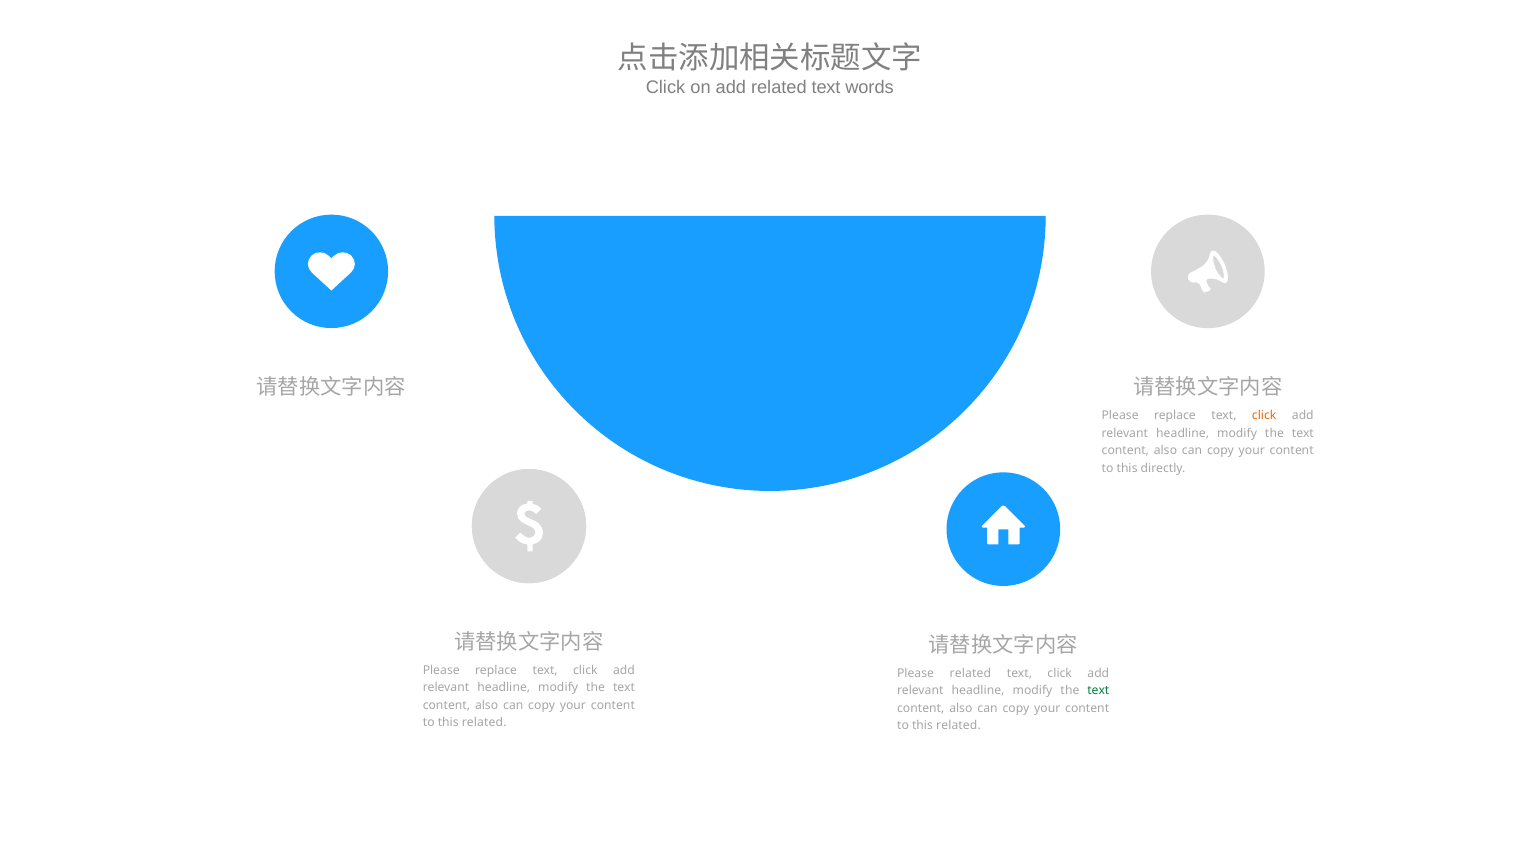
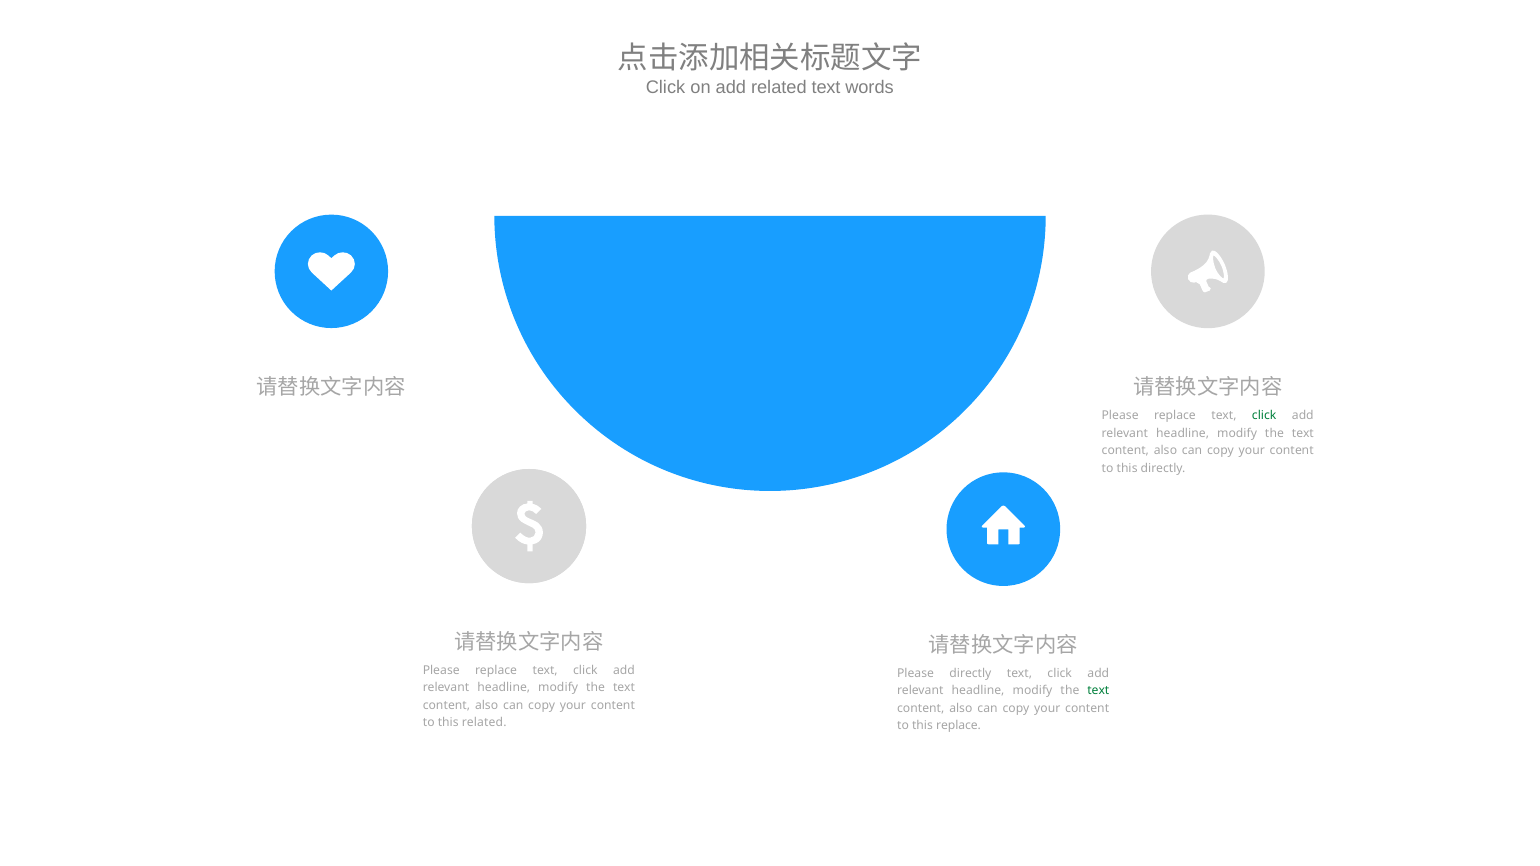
click colour: orange -> green (1264, 416)
Please related: related -> directly (970, 674)
related: related -> replace (959, 726)
